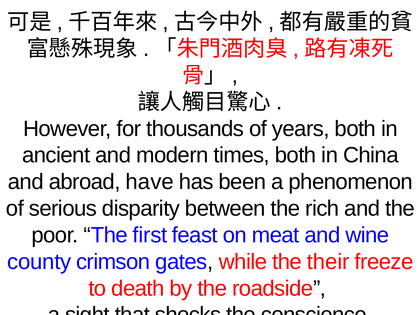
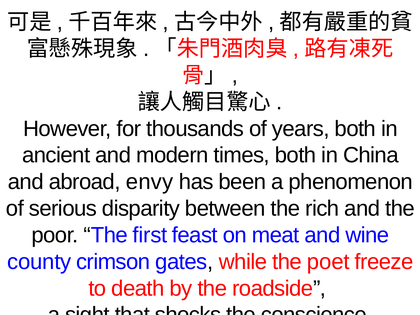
have: have -> envy (150, 182)
their: their -> poet (328, 262)
